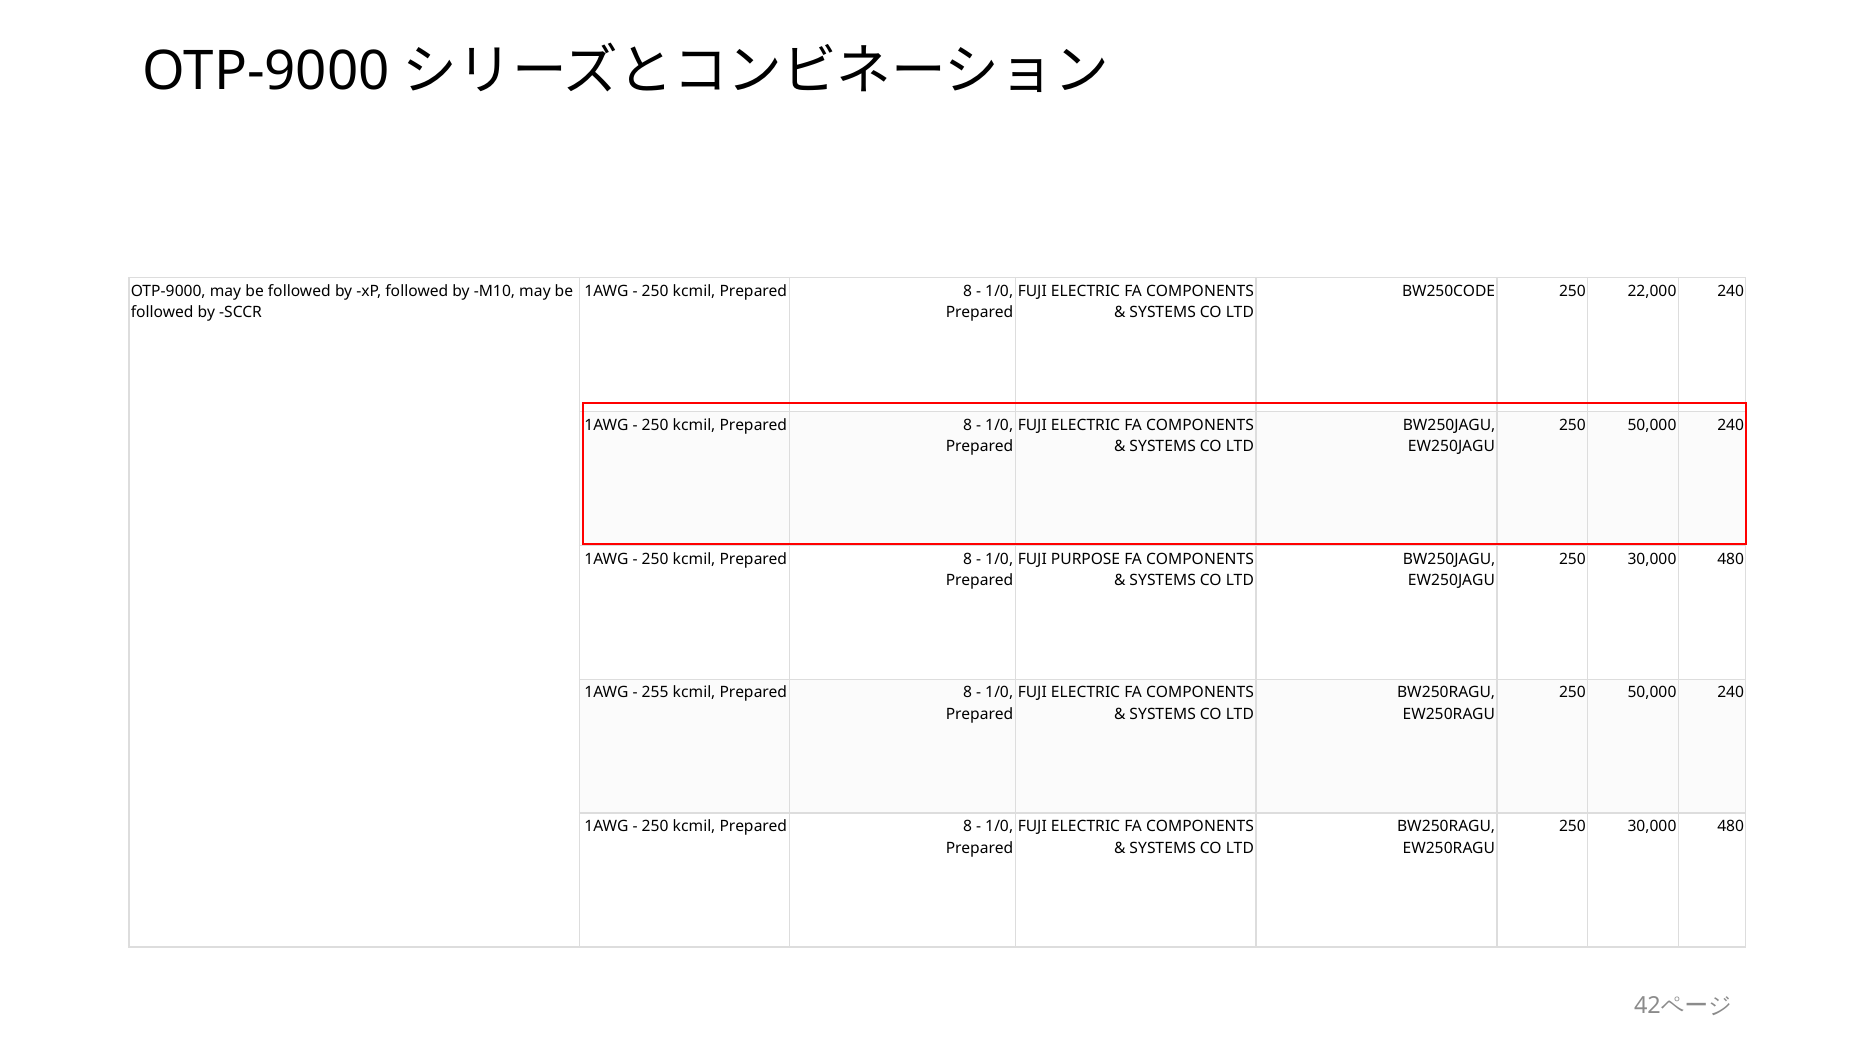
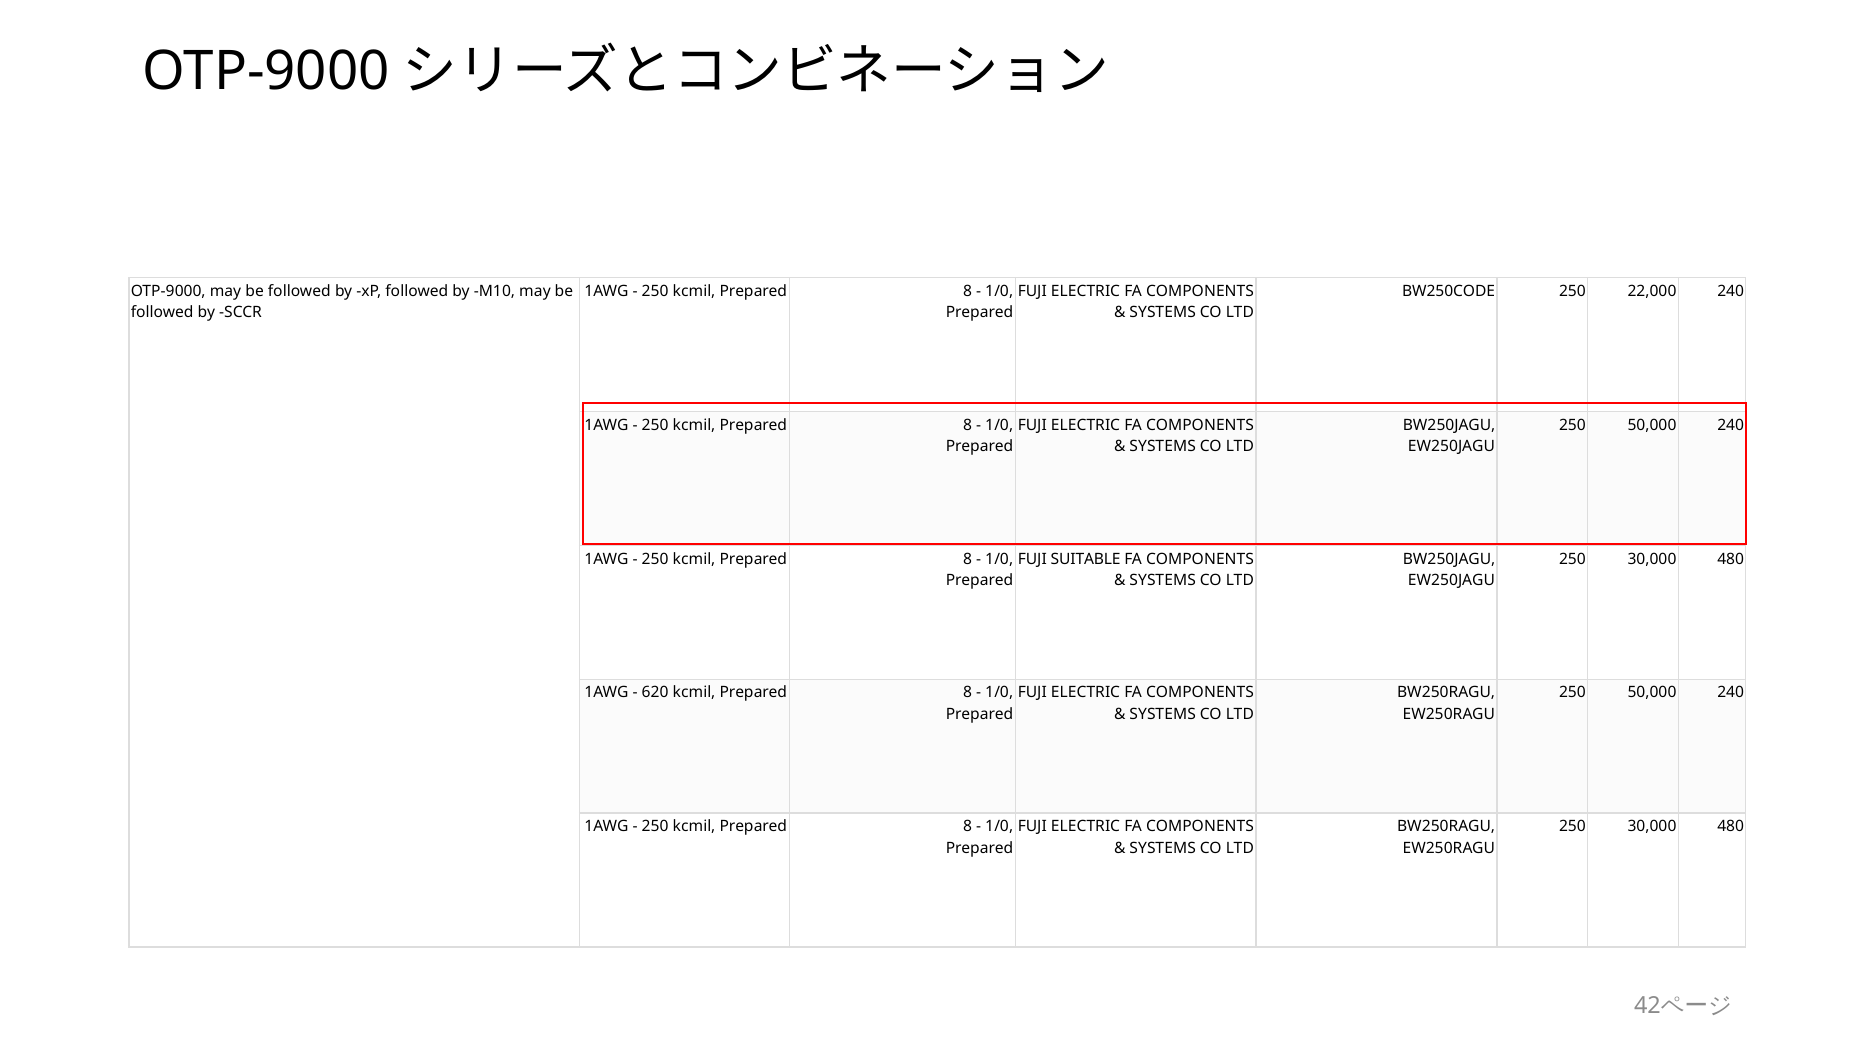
PURPOSE: PURPOSE -> SUITABLE (1086, 559)
255: 255 -> 620 (655, 693)
